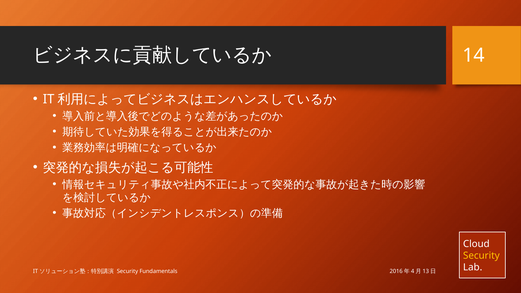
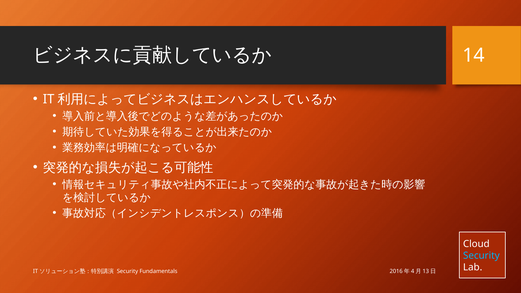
Security colour: yellow -> light blue (481, 256)
